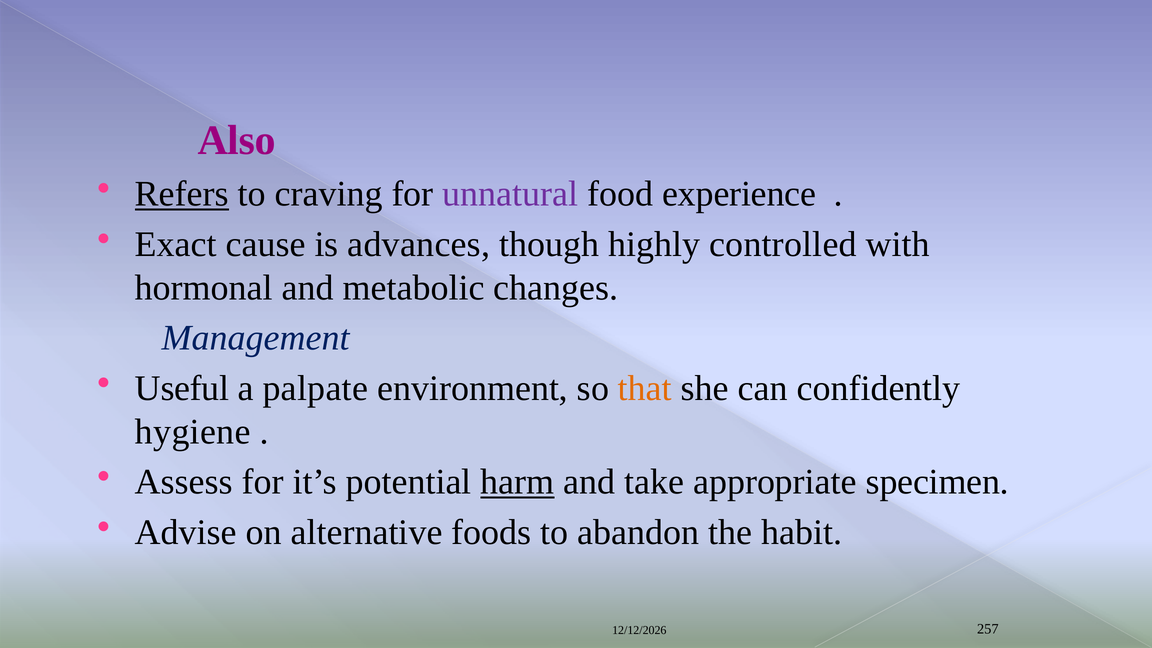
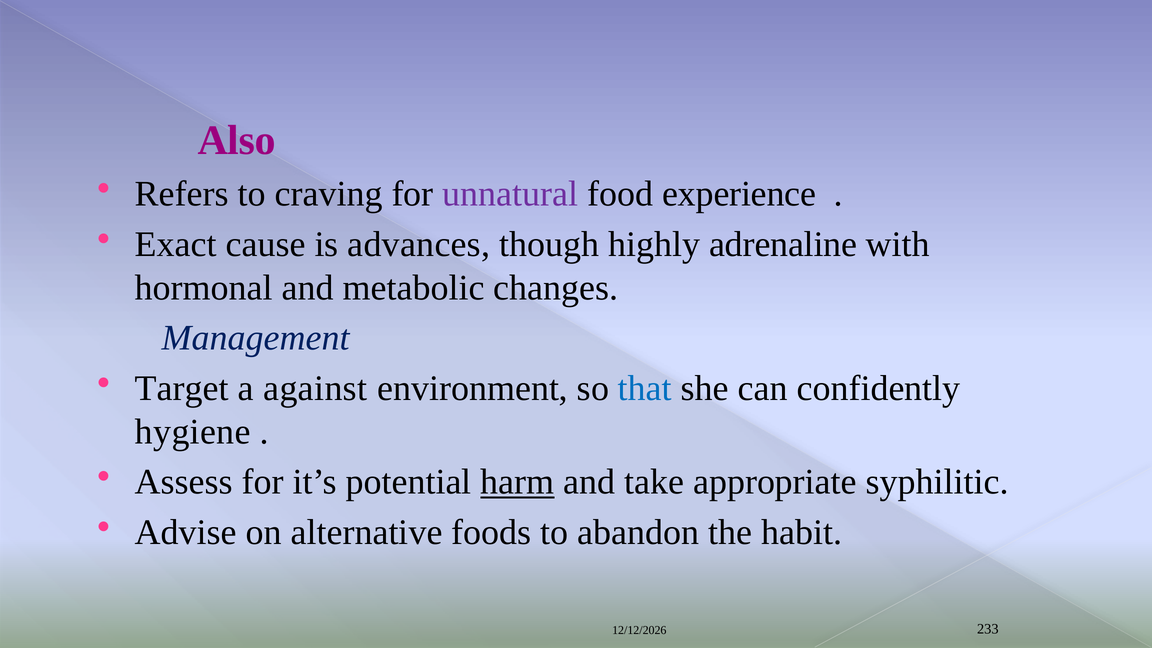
Refers underline: present -> none (182, 194)
controlled: controlled -> adrenaline (783, 244)
Useful: Useful -> Target (182, 388)
palpate: palpate -> against (315, 388)
that colour: orange -> blue (645, 388)
specimen: specimen -> syphilitic (937, 482)
257: 257 -> 233 (988, 629)
